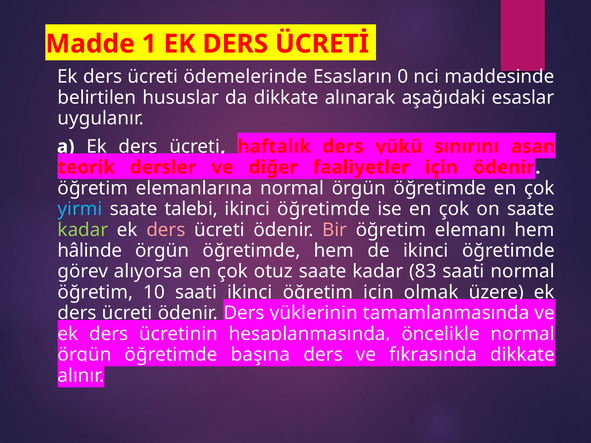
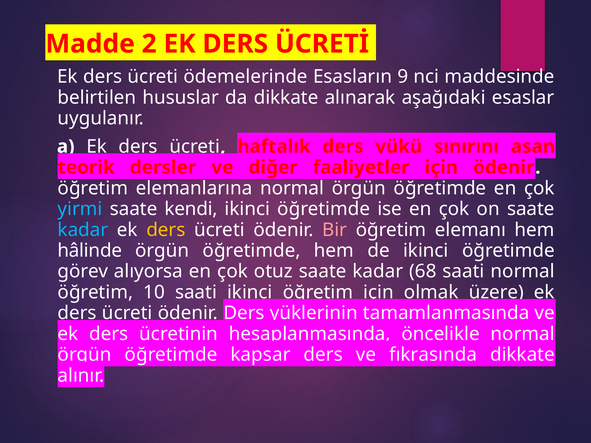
1: 1 -> 2 (149, 44)
0: 0 -> 9 (403, 77)
talebi: talebi -> kendi (191, 209)
kadar colour: light green -> light blue (83, 230)
ders colour: pink -> yellow (166, 230)
83: 83 -> 68 (423, 272)
başına: başına -> kapsar (260, 355)
